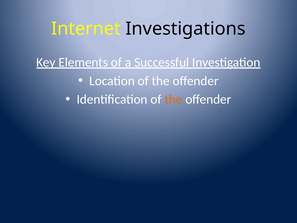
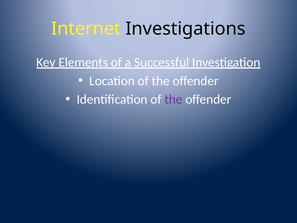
the colour: orange -> purple (173, 99)
